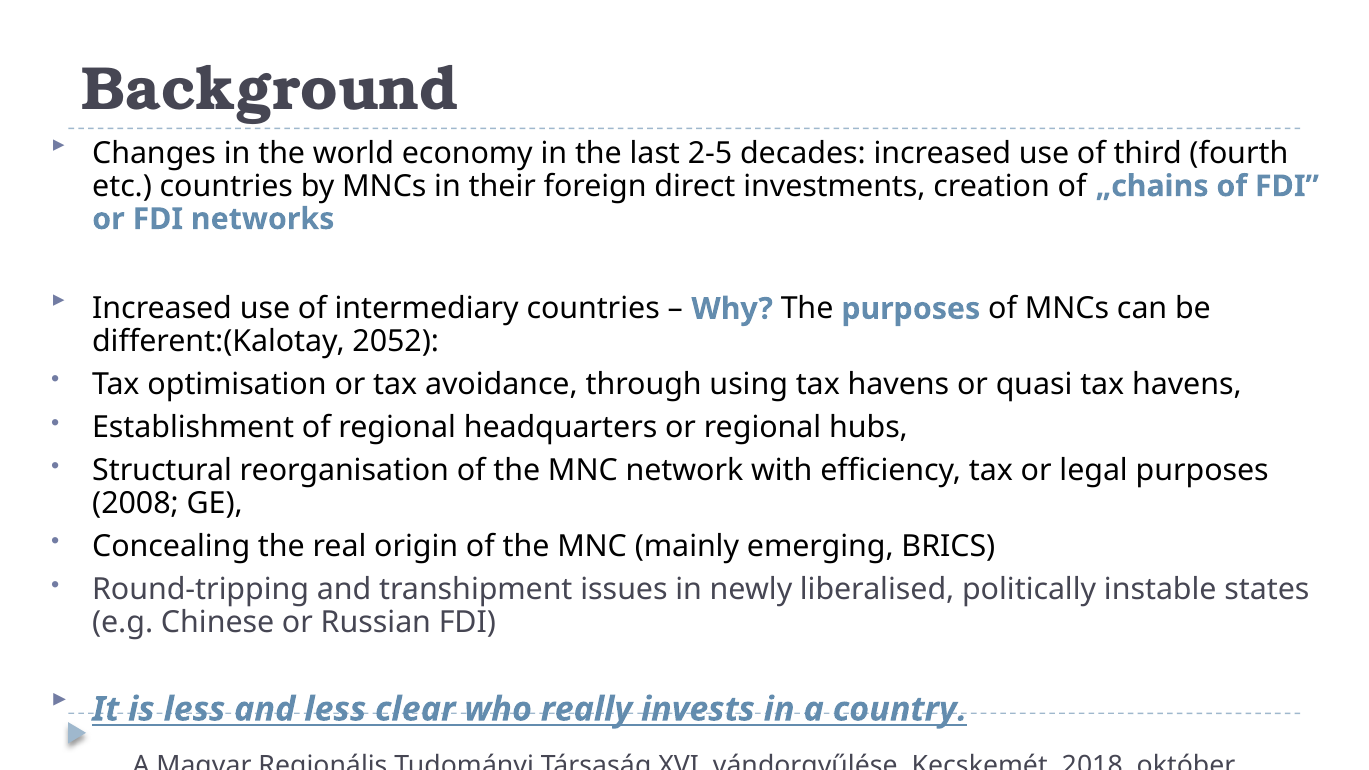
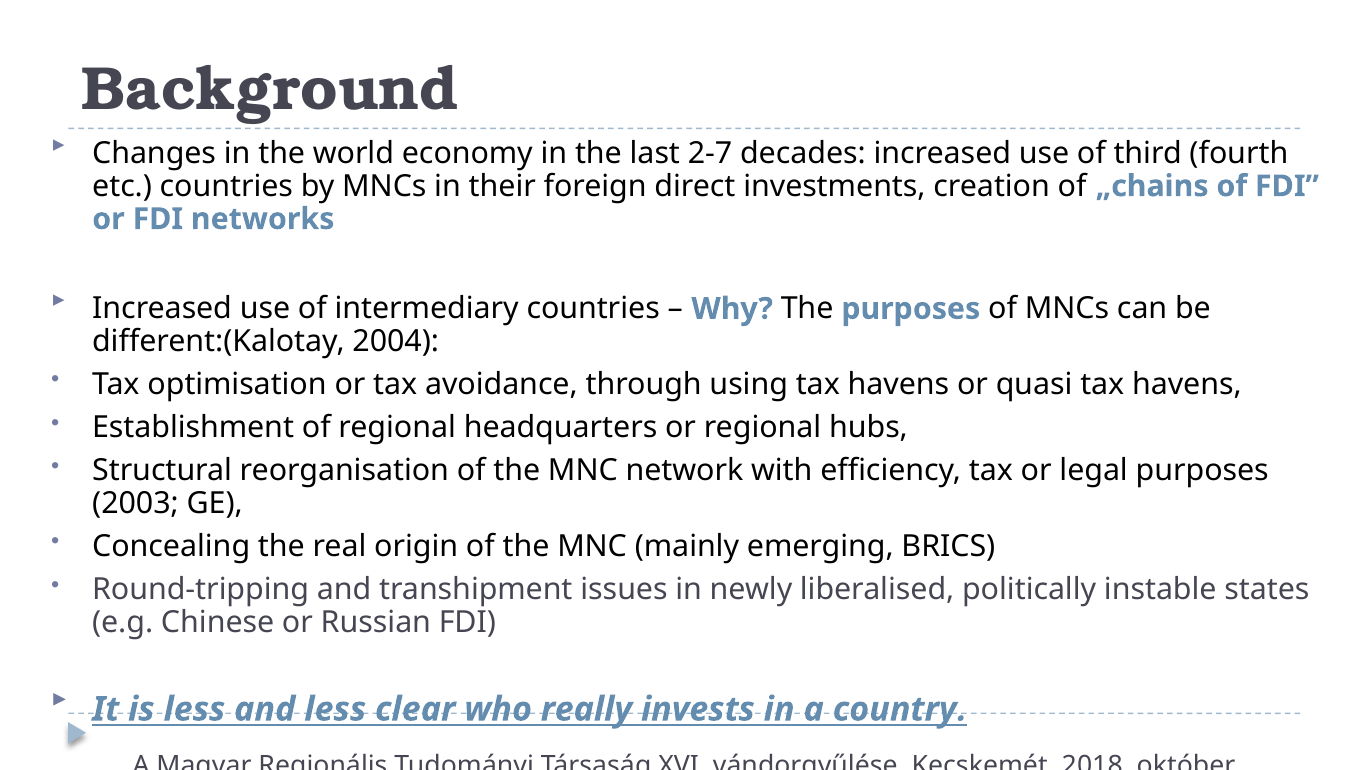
2-5: 2-5 -> 2-7 (710, 153)
2052: 2052 -> 2004 (396, 342)
2008: 2008 -> 2003 (136, 504)
